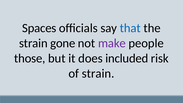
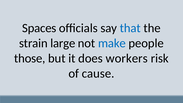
gone: gone -> large (63, 43)
make colour: purple -> blue (112, 43)
included: included -> workers (127, 58)
of strain: strain -> cause (98, 73)
